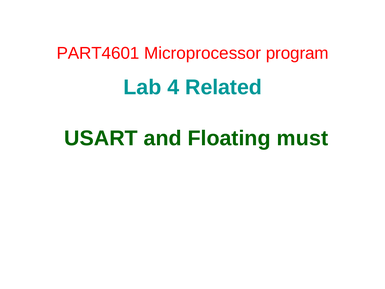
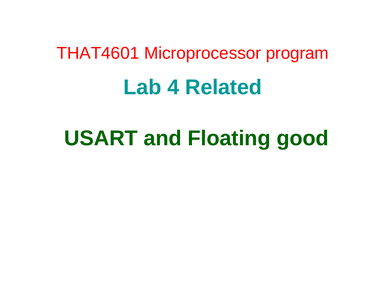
PART4601: PART4601 -> THAT4601 (98, 53)
must: must -> good (303, 138)
